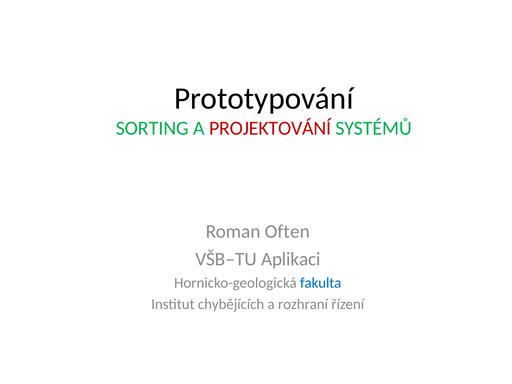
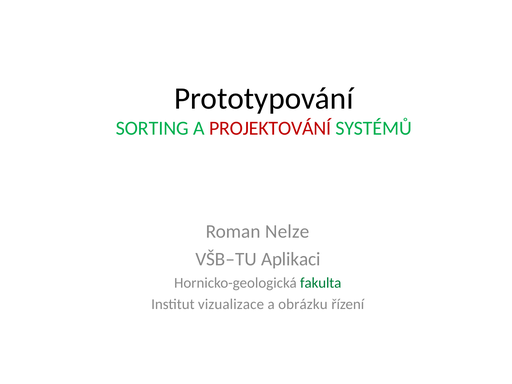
Often: Often -> Nelze (287, 232)
fakulta colour: blue -> green (321, 283)
chybějících: chybějících -> vizualizace (231, 304)
rozhraní: rozhraní -> obrázku (303, 304)
